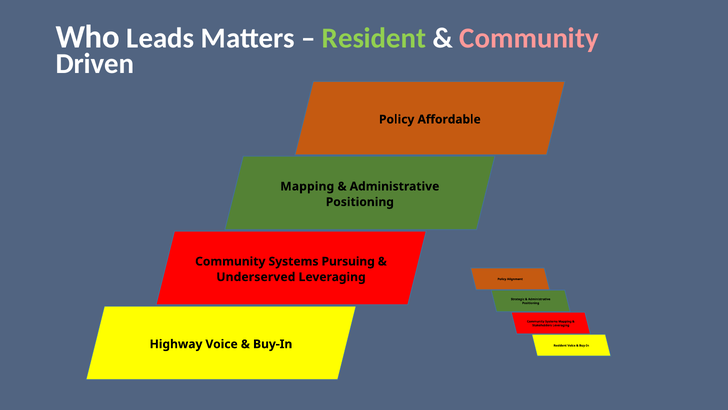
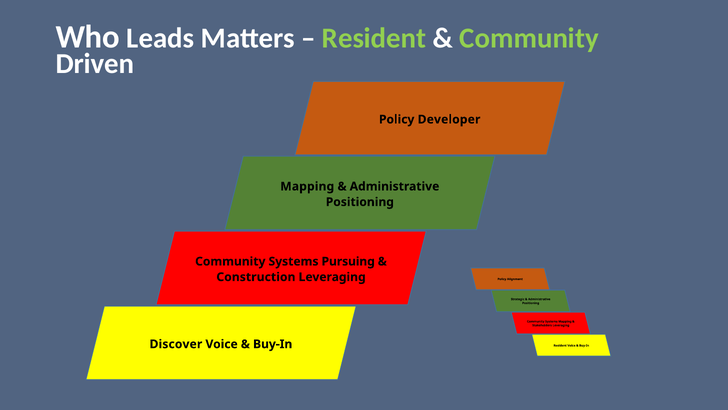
Community colour: pink -> light green (529, 38)
Affordable: Affordable -> Developer (449, 119)
Underserved: Underserved -> Construction (256, 277)
Highway: Highway -> Discover (176, 344)
